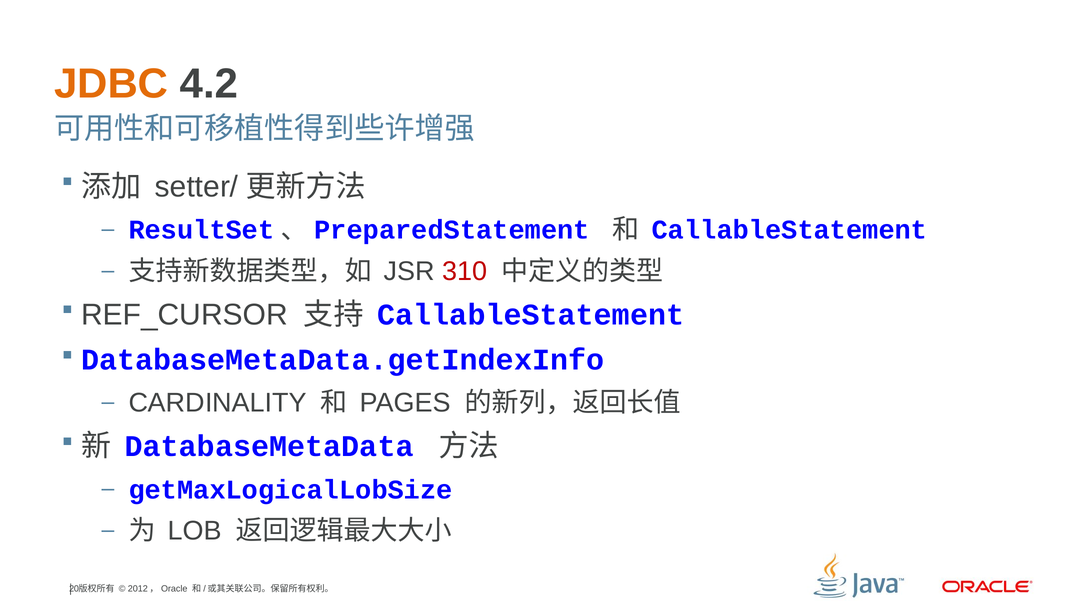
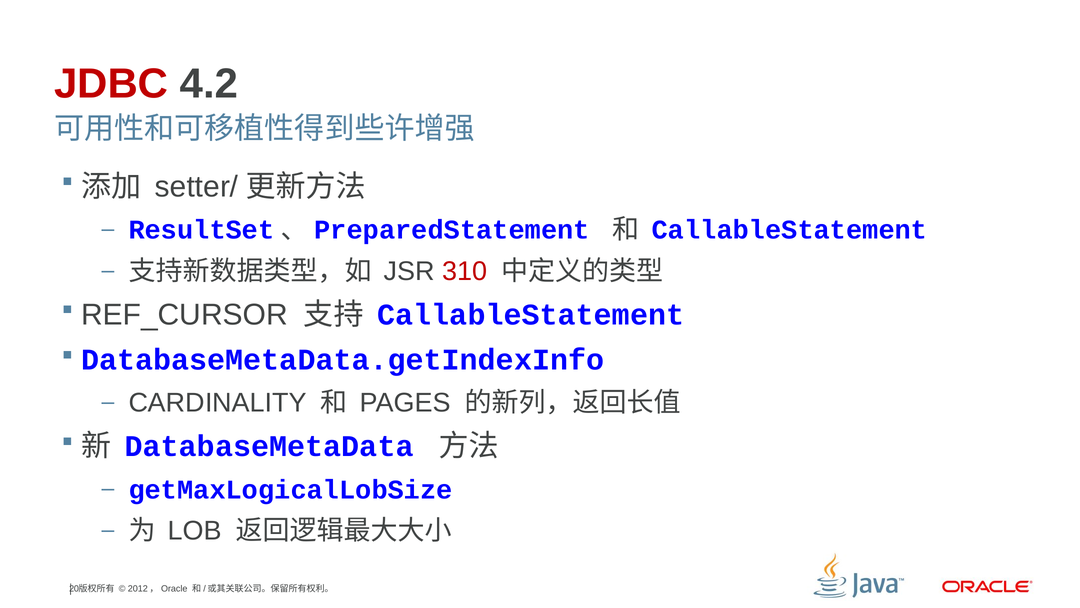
JDBC colour: orange -> red (111, 84)
